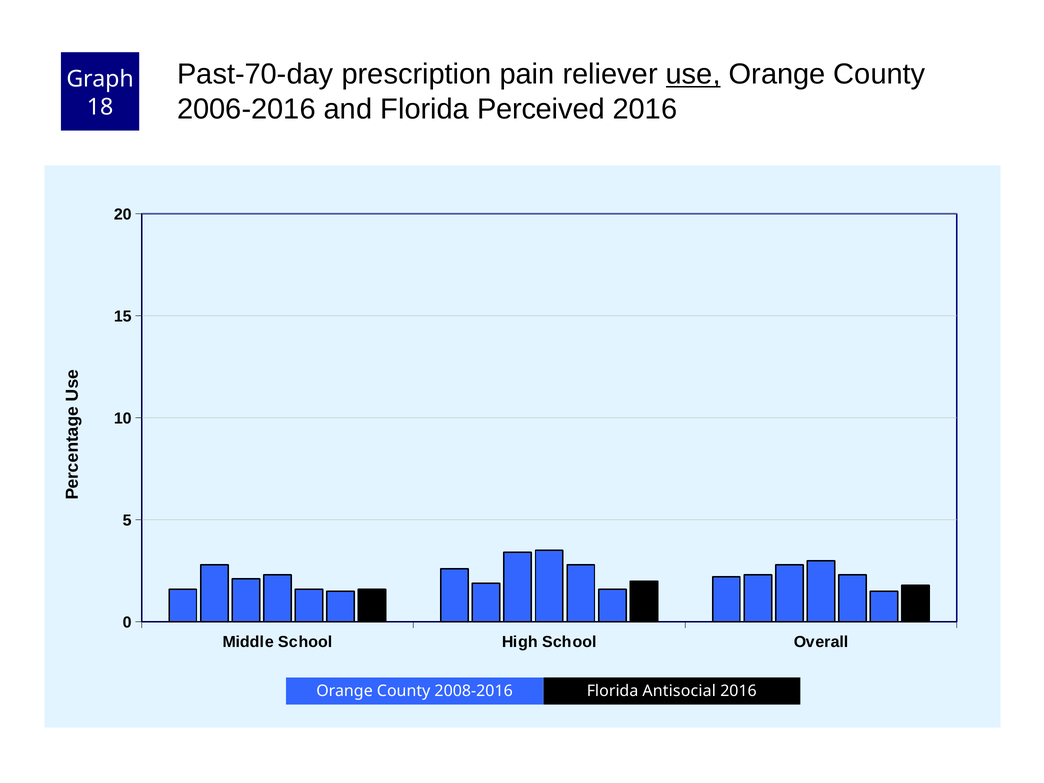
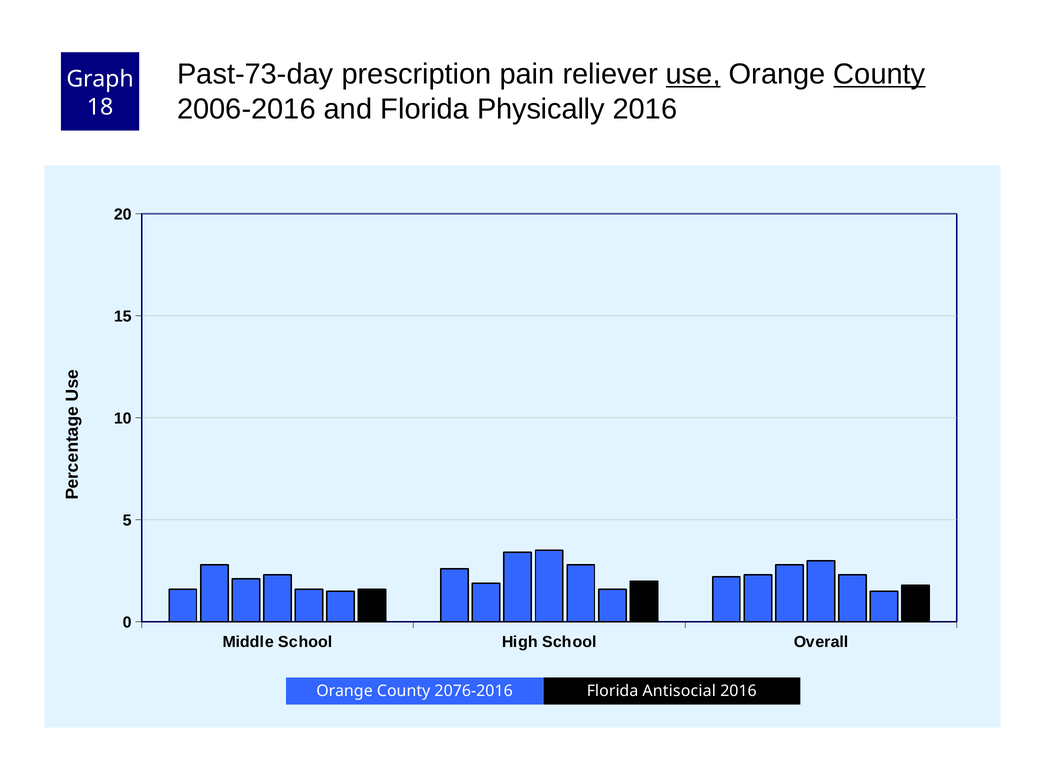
Past-70-day: Past-70-day -> Past-73-day (255, 74)
County underline: none -> present (879, 74)
Perceived: Perceived -> Physically (541, 109)
2008-2016: 2008-2016 -> 2076-2016 (474, 691)
